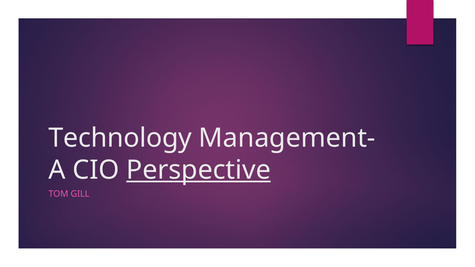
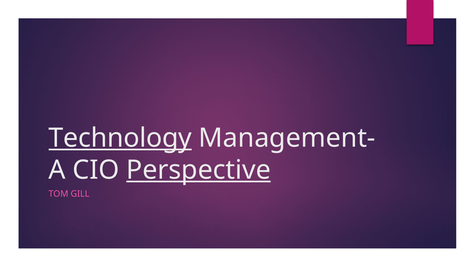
Technology underline: none -> present (120, 138)
